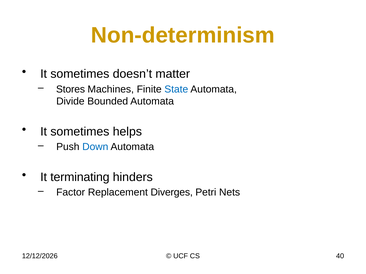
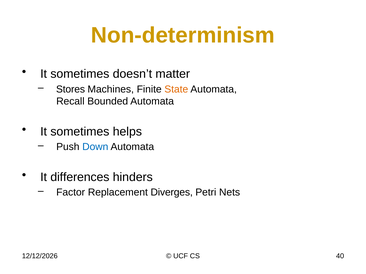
State colour: blue -> orange (176, 89)
Divide: Divide -> Recall (70, 102)
terminating: terminating -> differences (80, 177)
